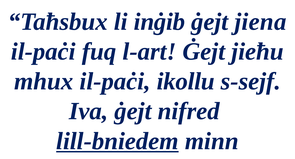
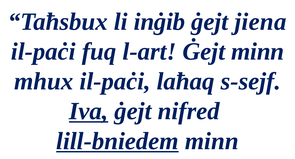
Ġejt jieħu: jieħu -> minn (258, 52)
ikollu: ikollu -> laħaq (186, 81)
Iva underline: none -> present (89, 111)
